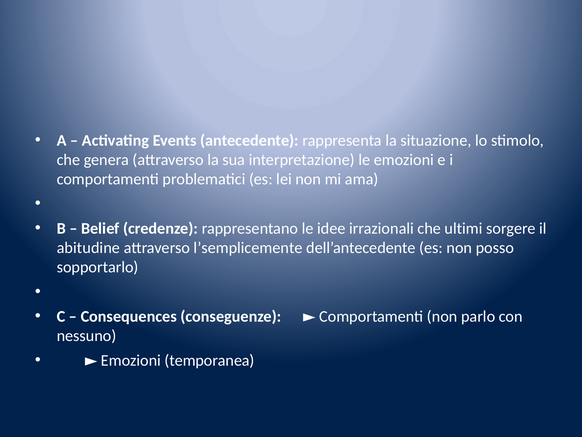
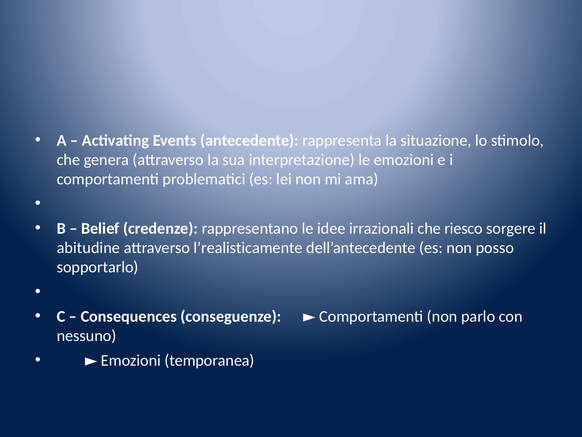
ultimi: ultimi -> riesco (464, 228)
l’semplicemente: l’semplicemente -> l’realisticamente (248, 248)
